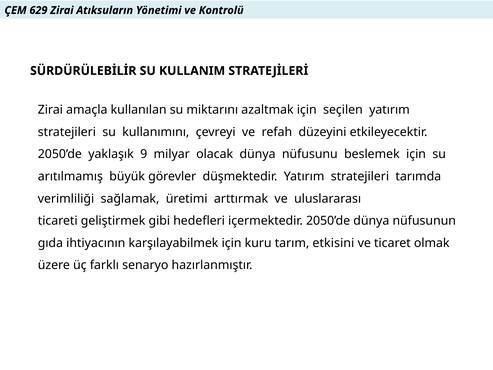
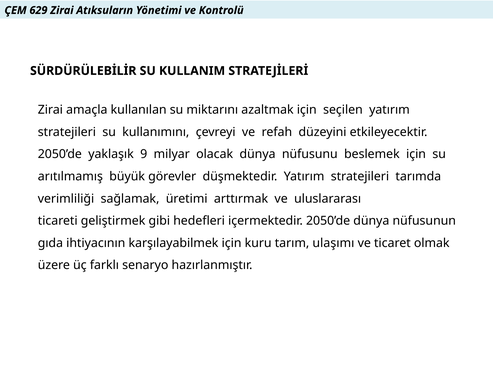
etkisini: etkisini -> ulaşımı (333, 243)
